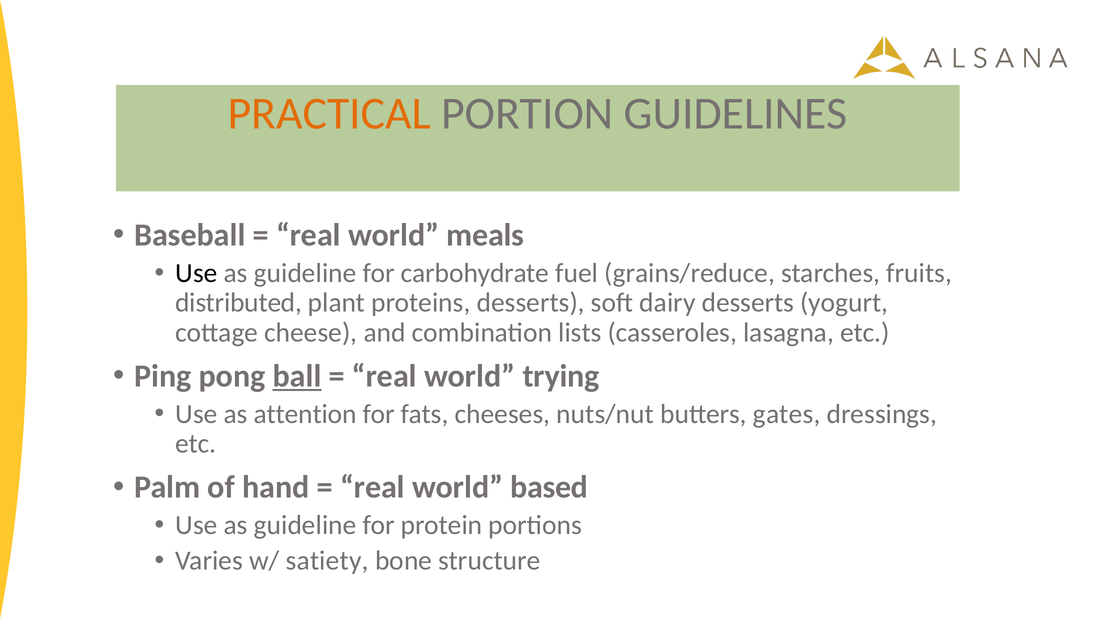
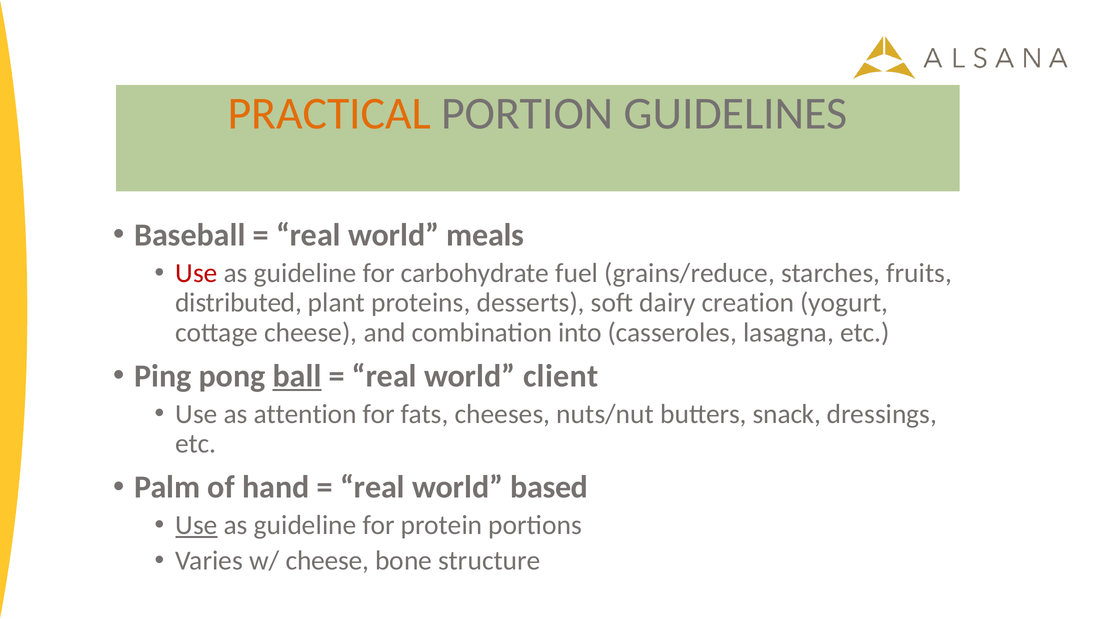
Use colour: black -> red (196, 273)
dairy desserts: desserts -> creation (748, 303)
lists: lists -> into (580, 333)
trying: trying -> client (561, 376)
gates: gates -> snack (787, 414)
Use underline: none -> present (196, 525)
w/ satiety: satiety -> cheese (327, 561)
